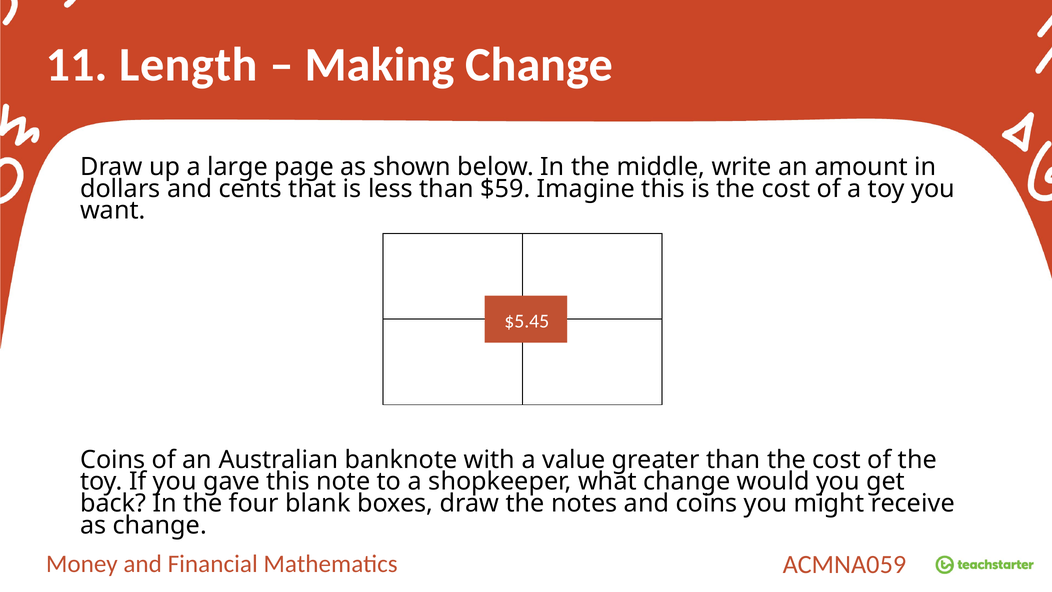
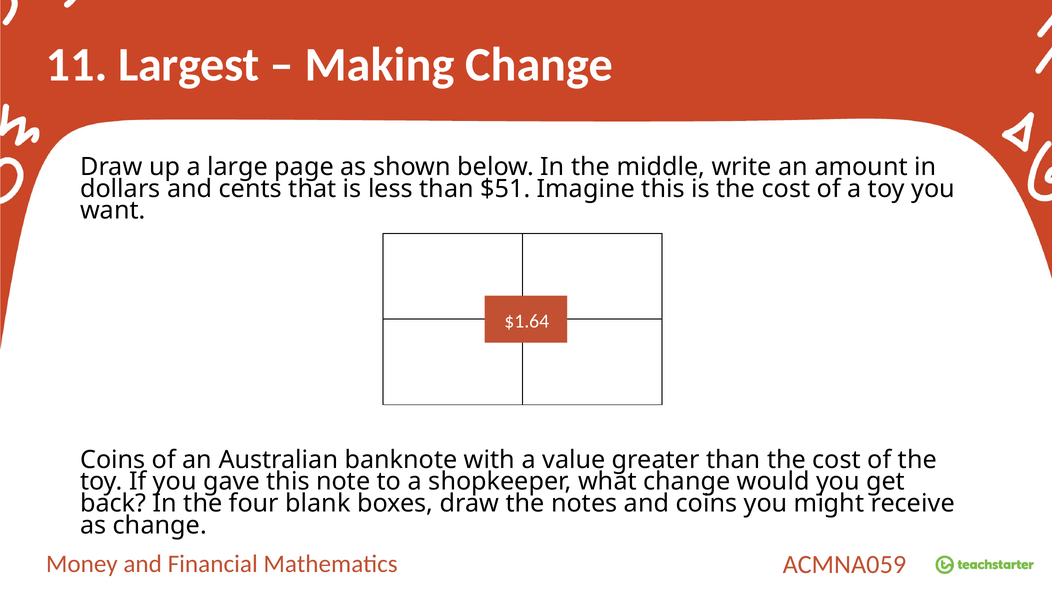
Length: Length -> Largest (189, 65)
$59: $59 -> $51 (505, 189)
$5.45: $5.45 -> $1.64 (527, 321)
